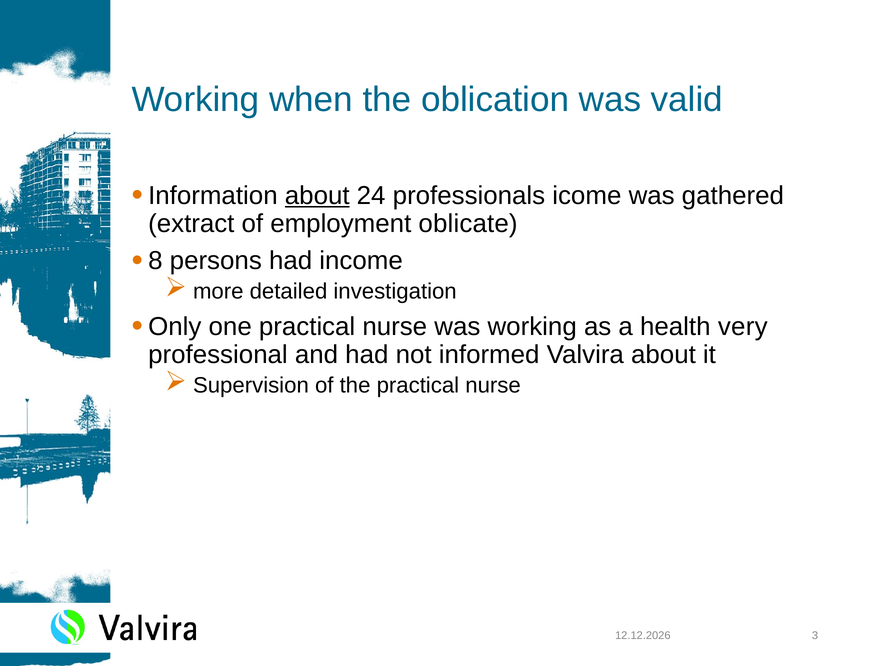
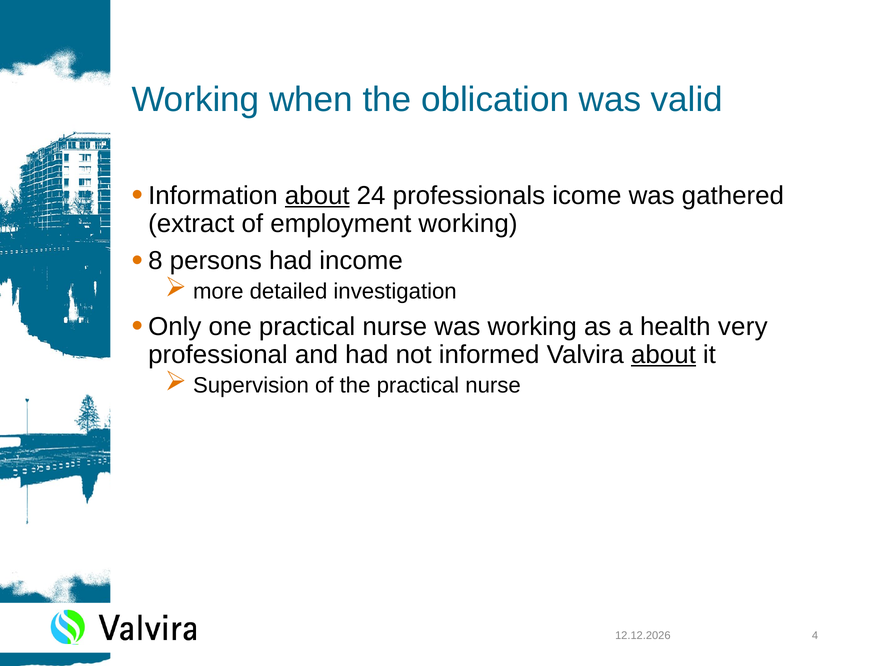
employment oblicate: oblicate -> working (468, 224)
about underline: none -> present (663, 355)
3: 3 -> 4 (815, 636)
